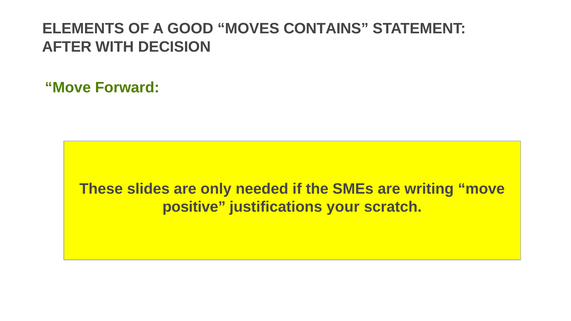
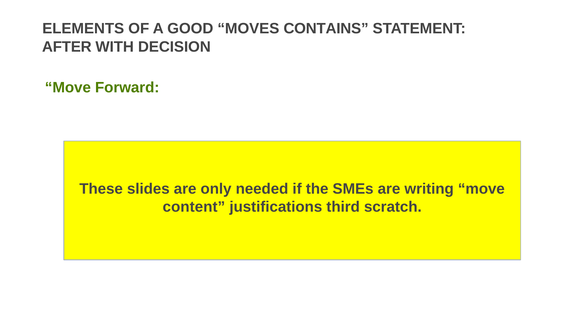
positive: positive -> content (194, 207)
your: your -> third (343, 207)
